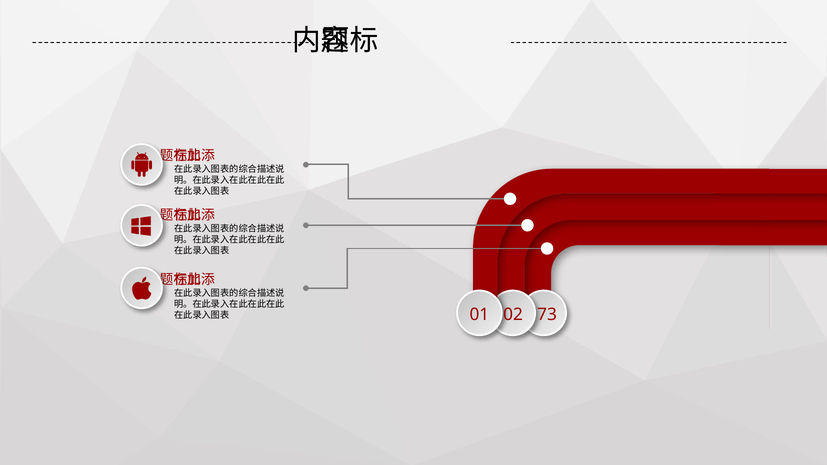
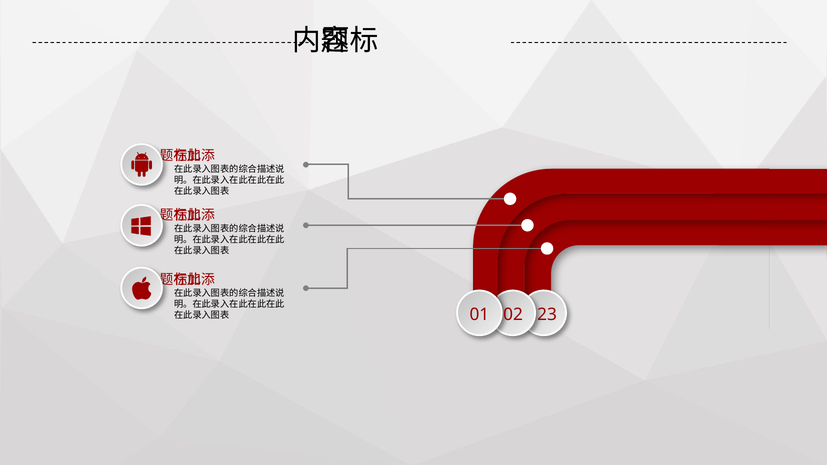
73: 73 -> 23 (547, 315)
